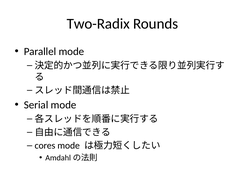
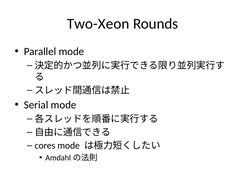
Two-Radix: Two-Radix -> Two-Xeon (98, 24)
